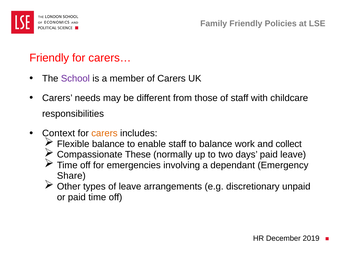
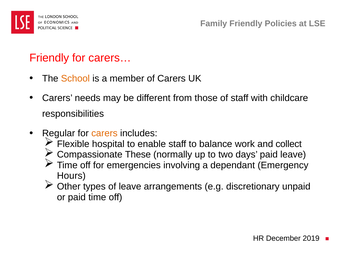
School colour: purple -> orange (75, 78)
Context: Context -> Regular (59, 133)
Flexible balance: balance -> hospital (108, 144)
Share: Share -> Hours (71, 175)
